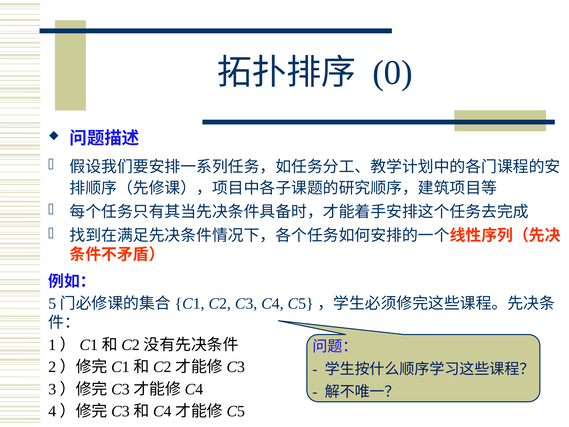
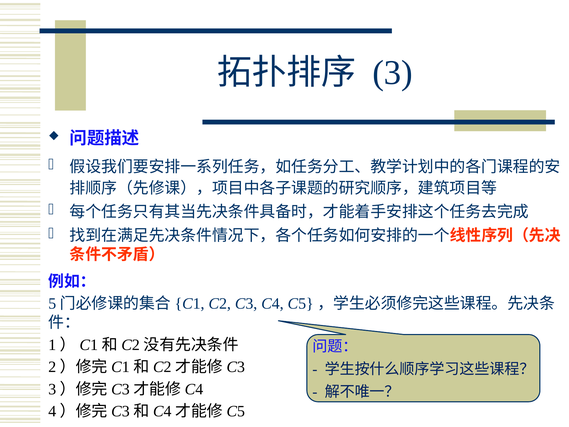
0: 0 -> 3 (393, 73)
